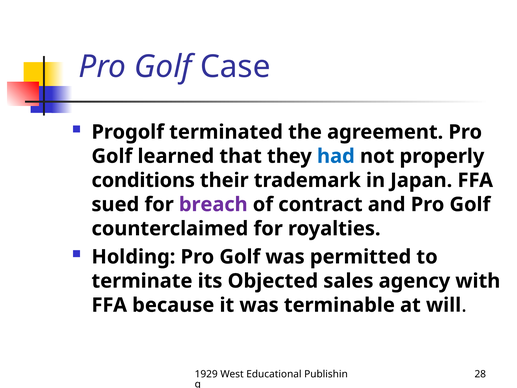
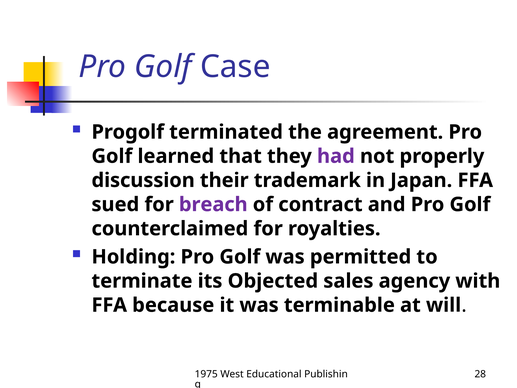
had colour: blue -> purple (336, 156)
conditions: conditions -> discussion (143, 180)
1929: 1929 -> 1975 (206, 374)
